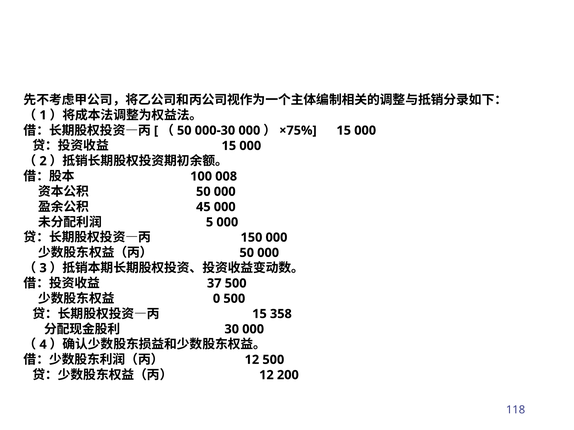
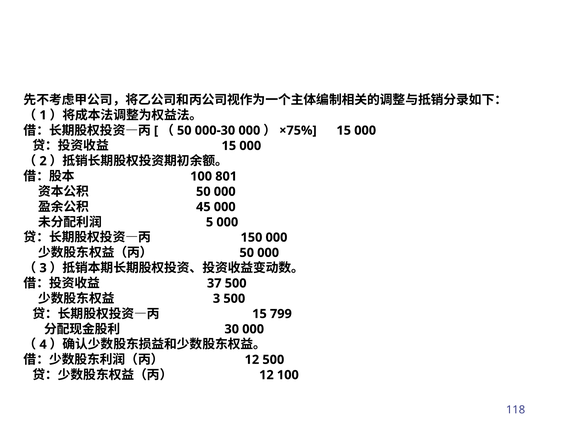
008: 008 -> 801 (226, 177)
0: 0 -> 3 (217, 299)
358: 358 -> 799 (281, 314)
12 200: 200 -> 100 (288, 375)
